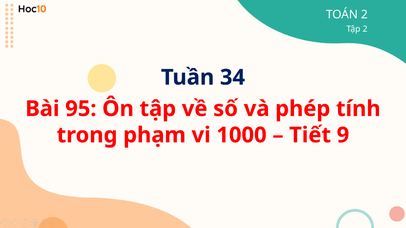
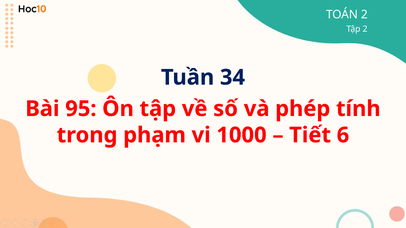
9: 9 -> 6 (343, 135)
